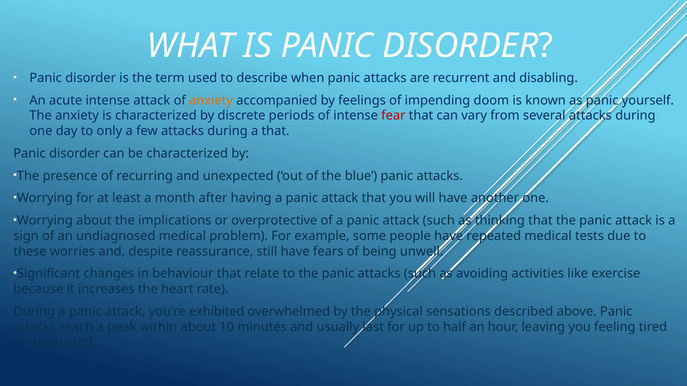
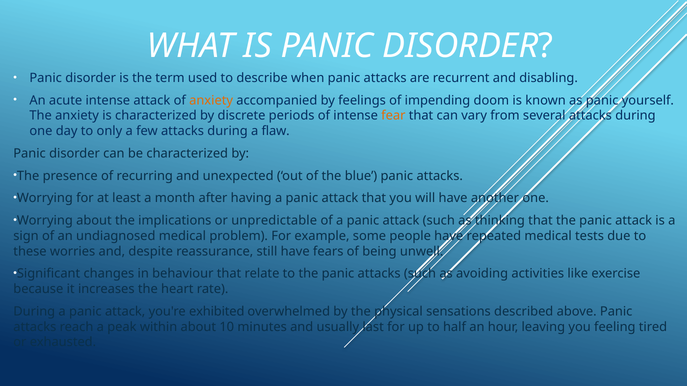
fear colour: red -> orange (393, 116)
a that: that -> flaw (276, 131)
overprotective: overprotective -> unpredictable (274, 221)
